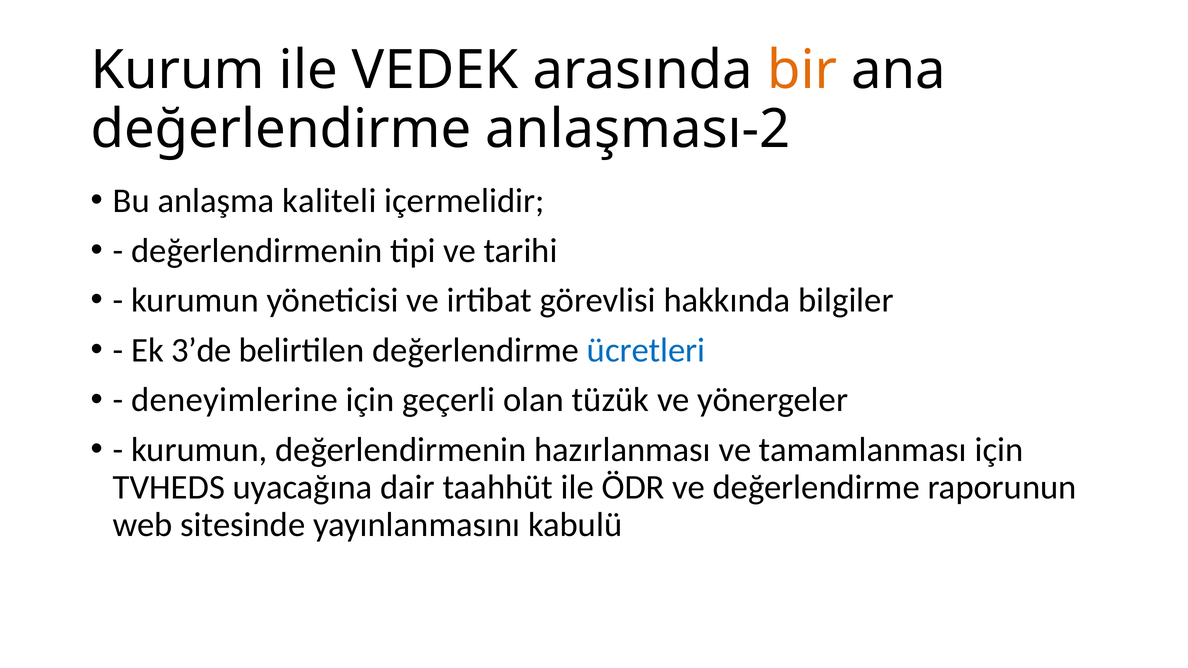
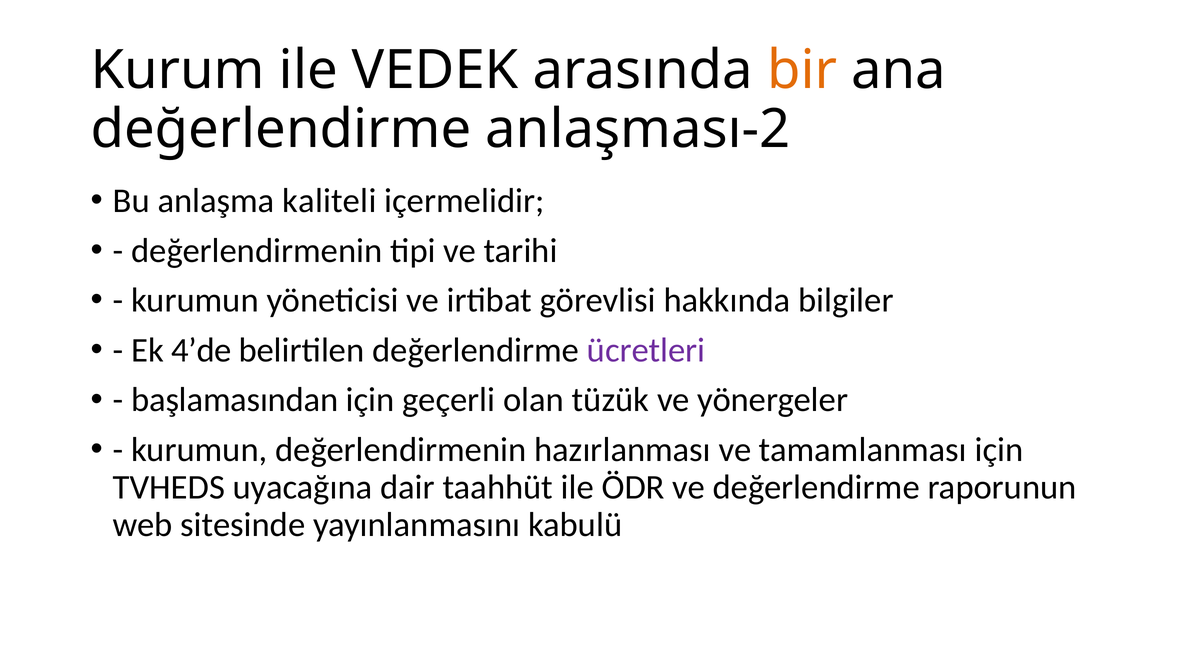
3’de: 3’de -> 4’de (201, 350)
ücretleri colour: blue -> purple (646, 350)
deneyimlerine: deneyimlerine -> başlamasından (235, 400)
